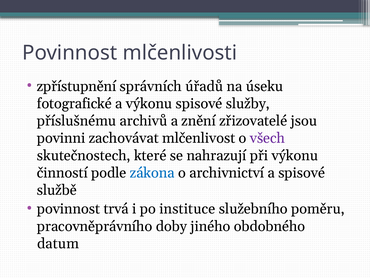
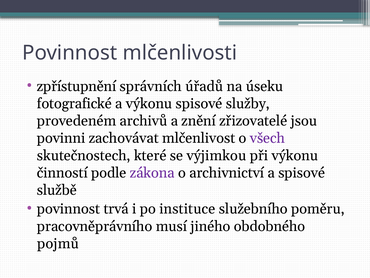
příslušnému: příslušnému -> provedeném (77, 121)
nahrazují: nahrazují -> výjimkou (216, 155)
zákona colour: blue -> purple (152, 173)
doby: doby -> musí (171, 226)
datum: datum -> pojmů (58, 243)
